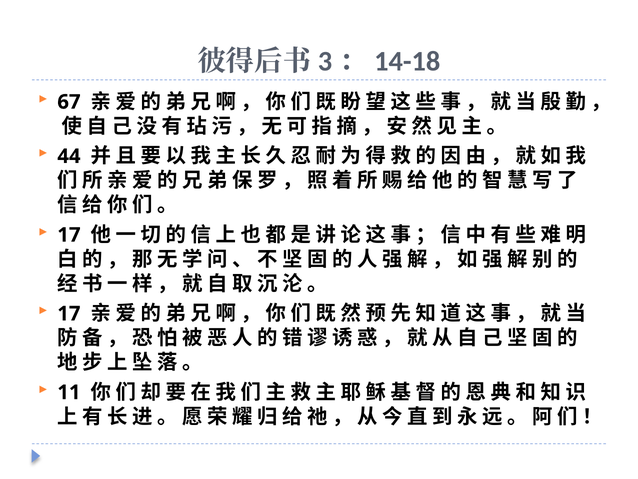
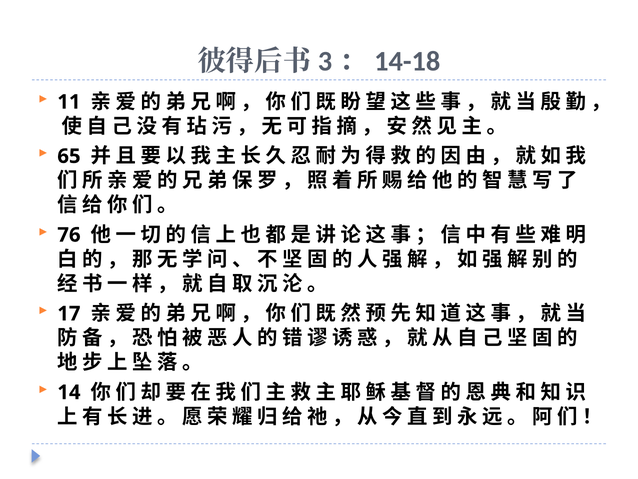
67: 67 -> 11 (69, 102)
44: 44 -> 65 (69, 156)
17: 17 -> 76 (69, 235)
11: 11 -> 14 (69, 392)
